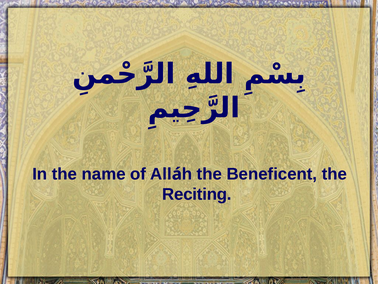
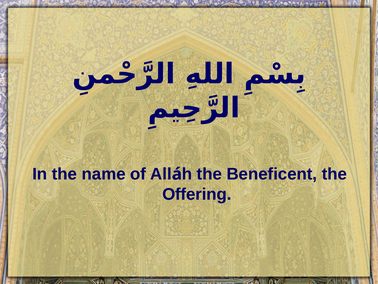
Reciting: Reciting -> Offering (197, 194)
